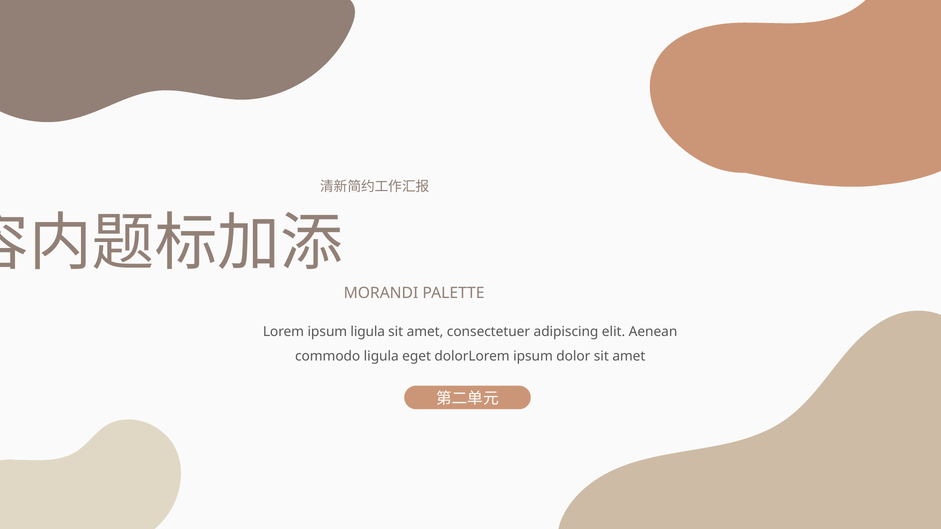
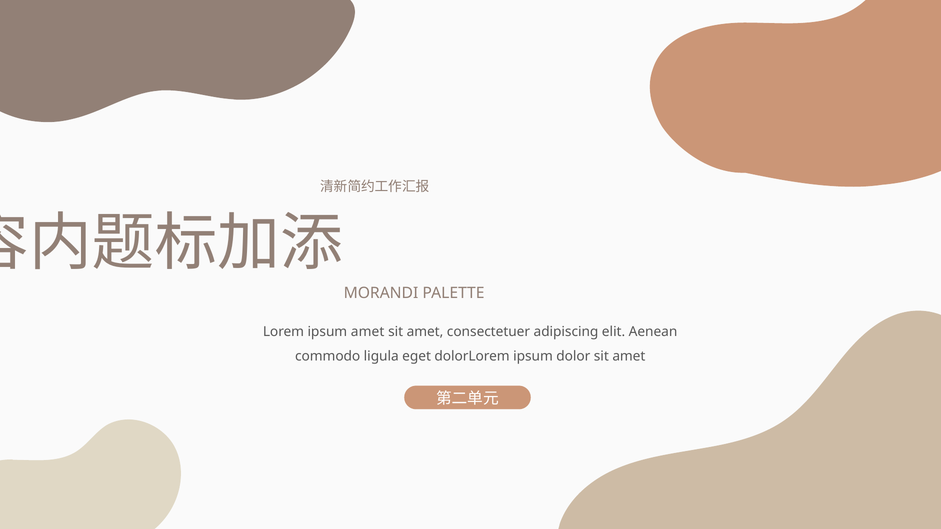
ipsum ligula: ligula -> amet (368, 332)
